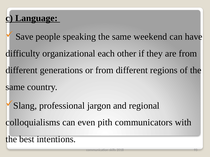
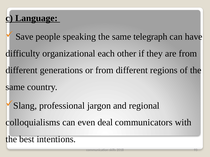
weekend: weekend -> telegraph (150, 37)
pith: pith -> deal (105, 123)
